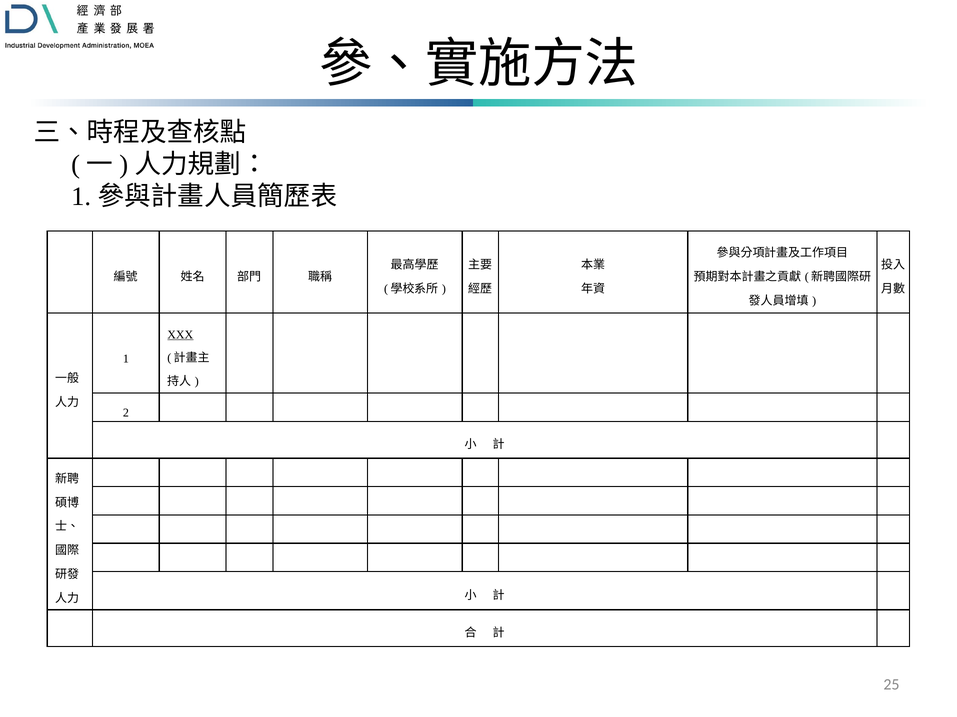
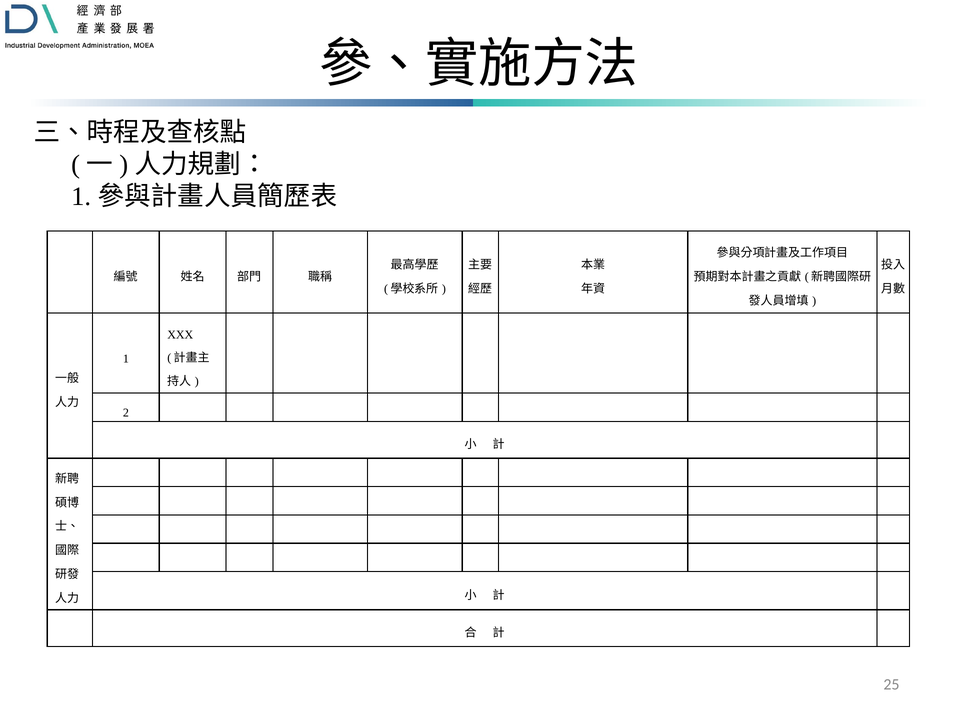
XXX underline: present -> none (180, 335)
